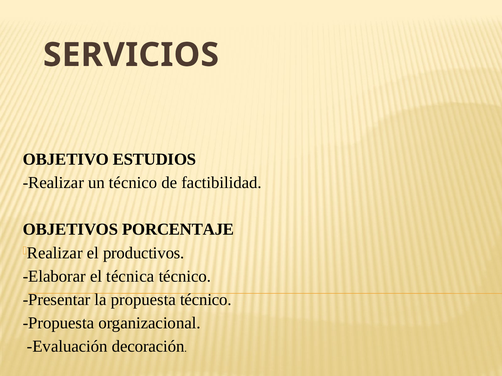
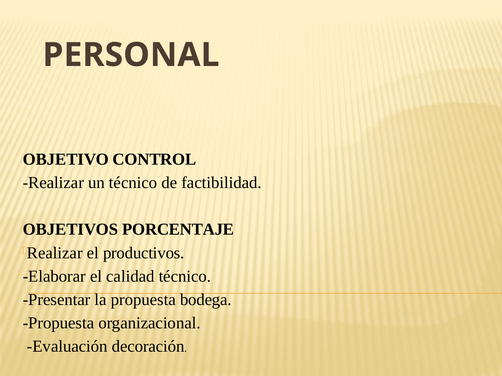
SERVICIOS: SERVICIOS -> PERSONAL (131, 55)
ESTUDIOS: ESTUDIOS -> CONTROL (154, 160)
técnica: técnica -> calidad (130, 277)
propuesta técnico: técnico -> bodega (206, 300)
